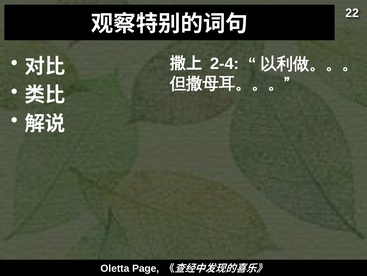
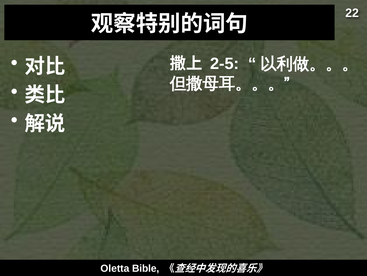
2-4: 2-4 -> 2-5 (225, 64)
Page: Page -> Bible (146, 268)
